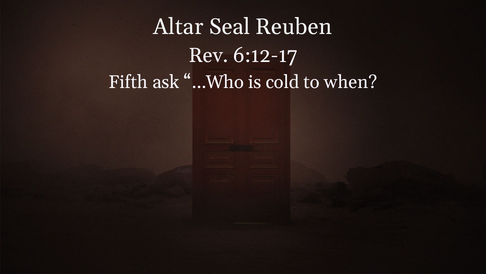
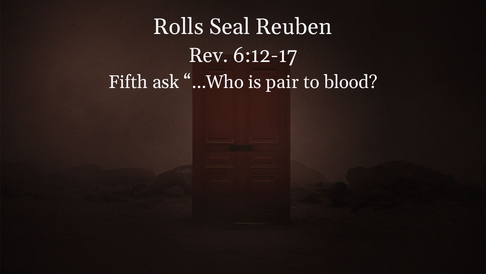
Altar: Altar -> Rolls (178, 27)
cold: cold -> pair (282, 82)
when: when -> blood (351, 82)
